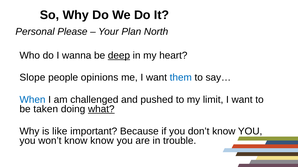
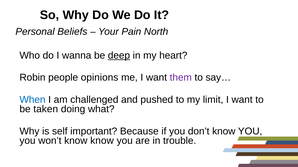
Please: Please -> Beliefs (72, 32)
Plan: Plan -> Pain (131, 32)
Slope: Slope -> Robin (32, 78)
them colour: blue -> purple (181, 78)
what underline: present -> none (101, 109)
like: like -> self (60, 132)
